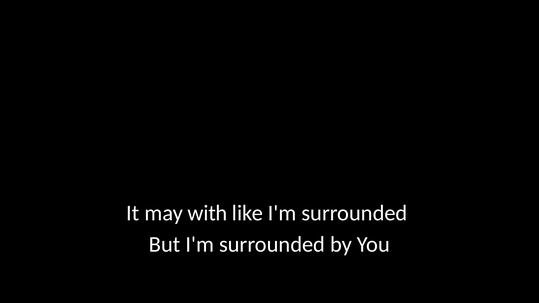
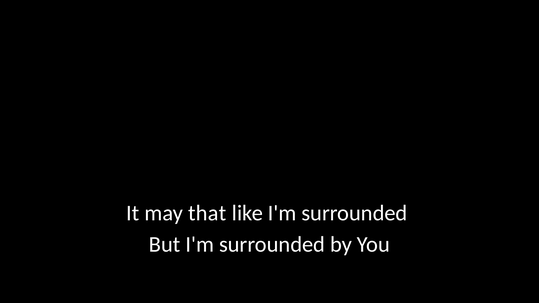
with: with -> that (207, 213)
